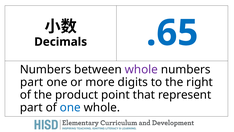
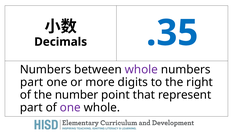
.65: .65 -> .35 (172, 33)
product: product -> number (77, 95)
one colour: blue -> purple (70, 107)
